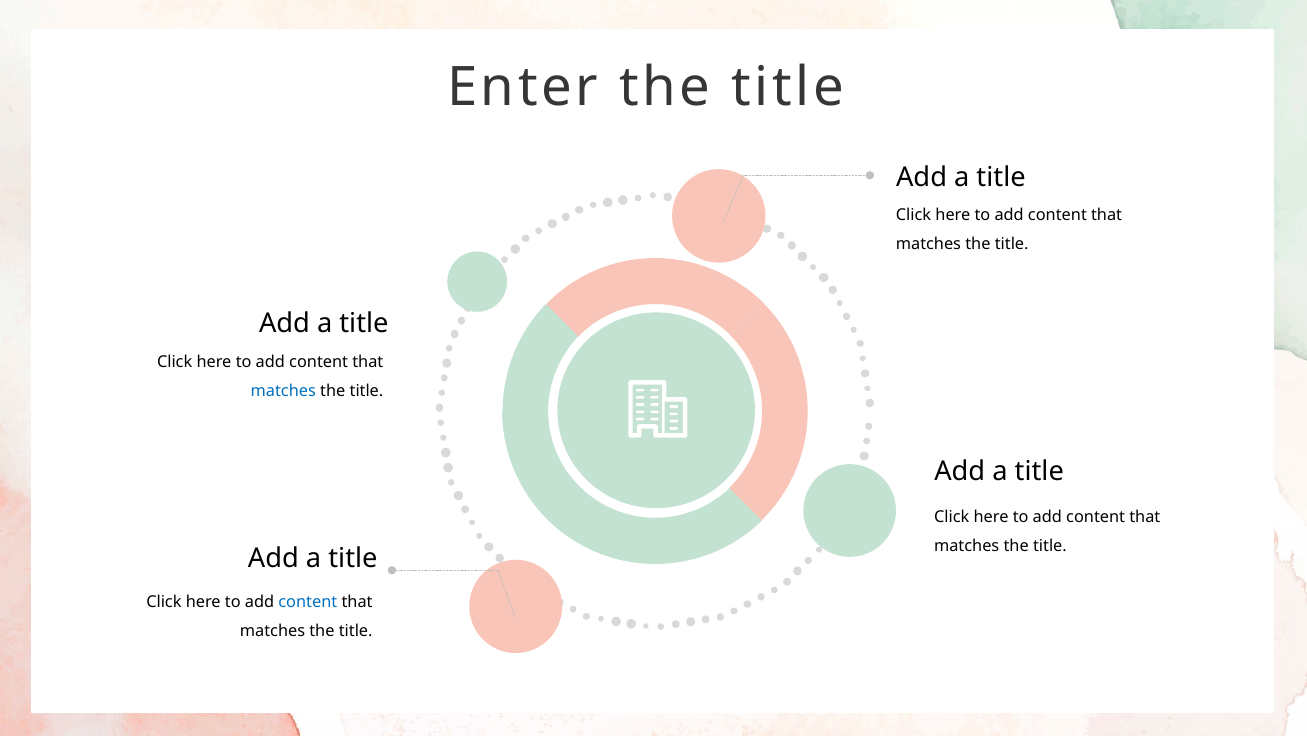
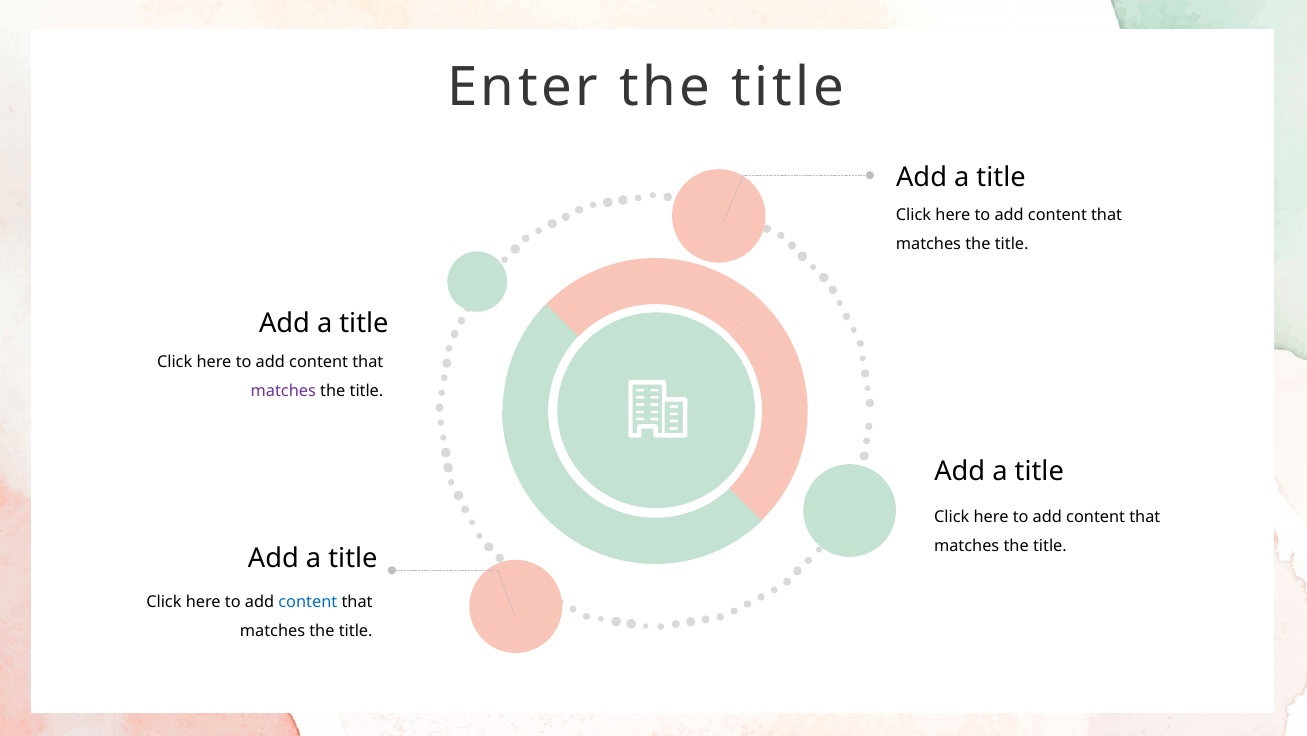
matches colour: blue -> purple (283, 391)
